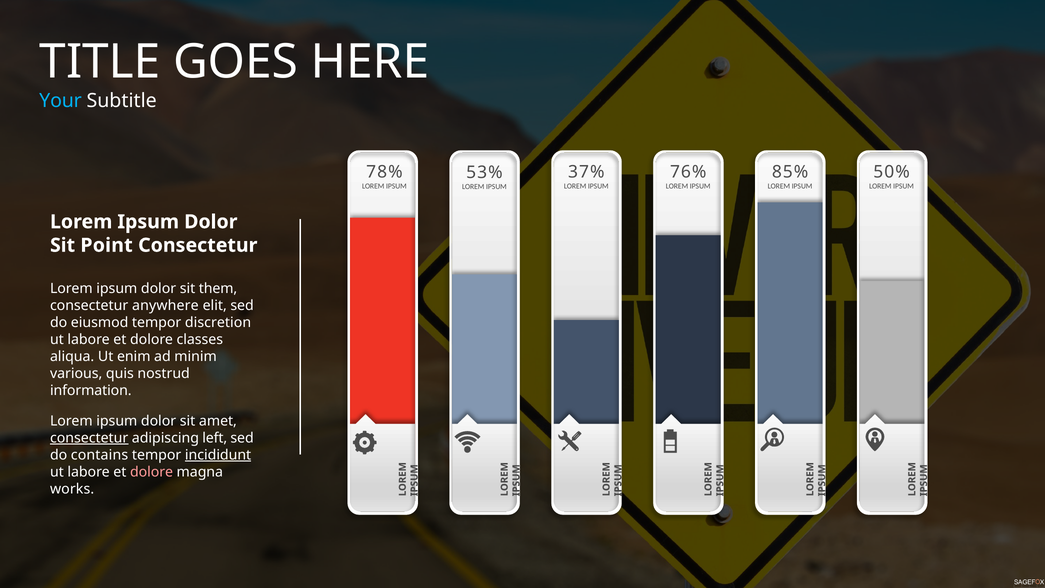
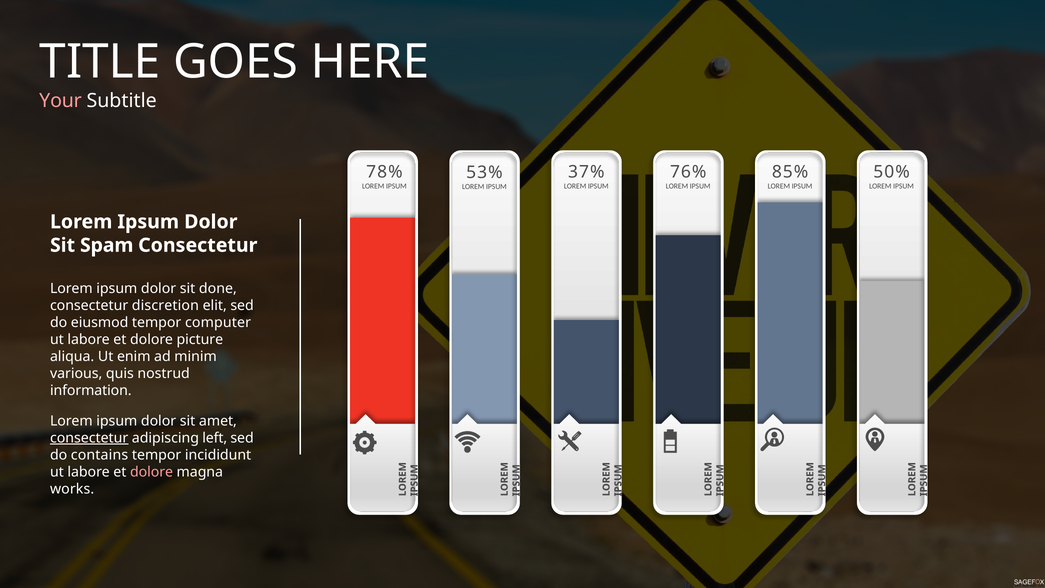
Your colour: light blue -> pink (61, 101)
Point: Point -> Spam (107, 245)
them: them -> done (218, 289)
anywhere: anywhere -> discretion (165, 306)
discretion: discretion -> computer (218, 323)
classes: classes -> picture (200, 340)
incididunt underline: present -> none (218, 455)
